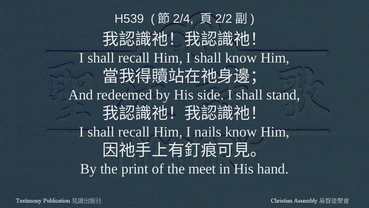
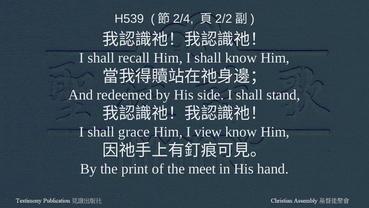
recall: recall -> grace (134, 132)
nails: nails -> view (208, 132)
